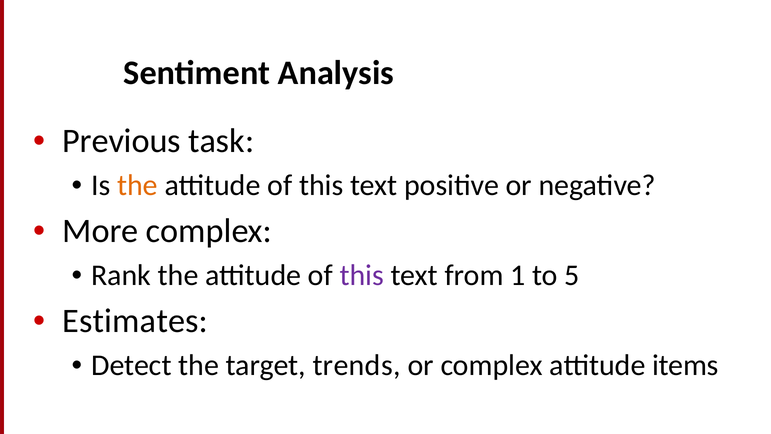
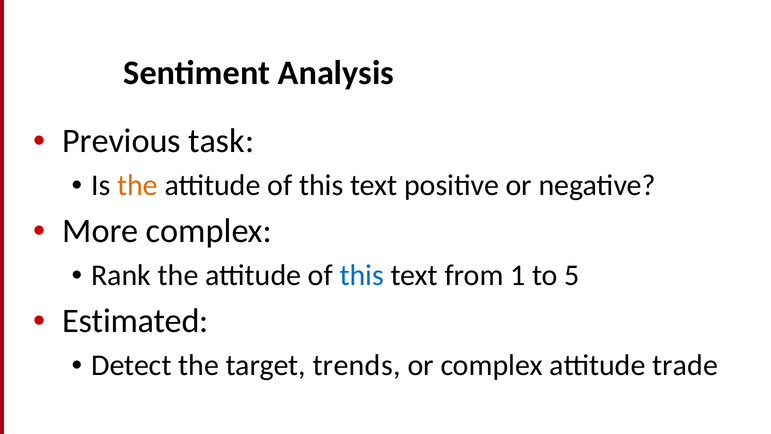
this colour: purple -> blue (362, 275)
Estimates: Estimates -> Estimated (135, 321)
items: items -> trade (685, 365)
